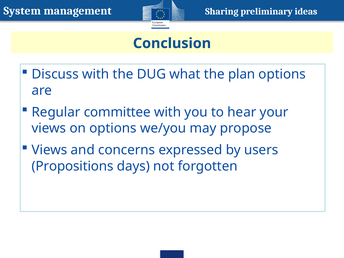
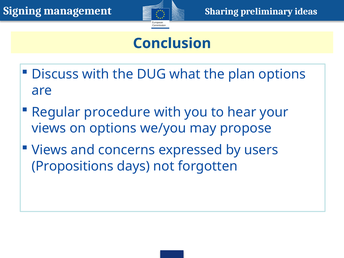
System: System -> Signing (22, 11)
committee: committee -> procedure (117, 112)
